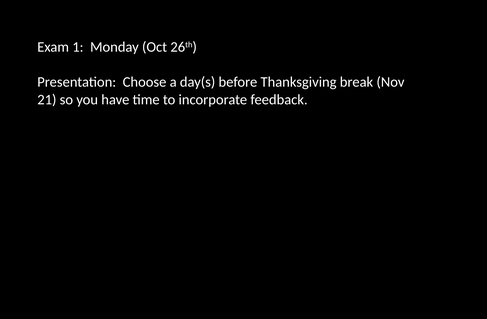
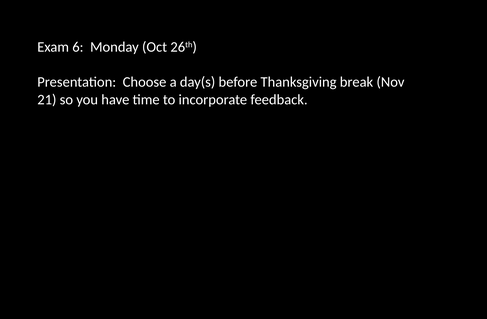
1: 1 -> 6 (78, 47)
